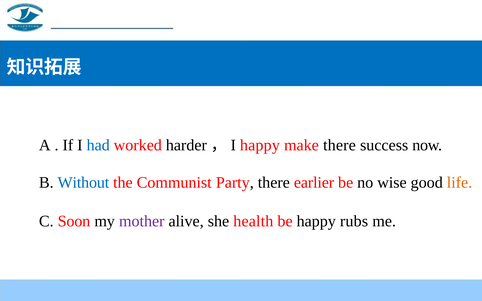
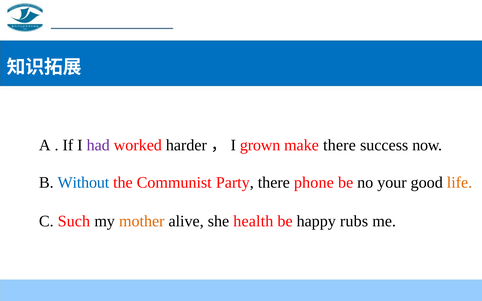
had colour: blue -> purple (98, 145)
harder，I happy: happy -> grown (260, 145)
earlier: earlier -> phone (314, 183)
wise: wise -> your (392, 183)
Soon: Soon -> Such (74, 221)
mother colour: purple -> orange (142, 221)
